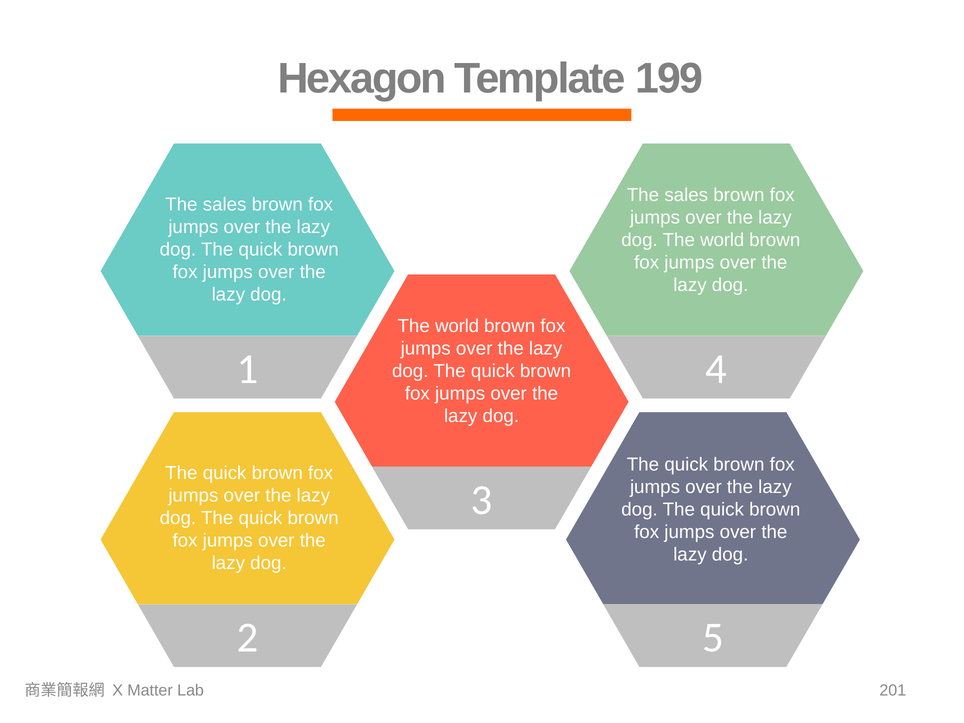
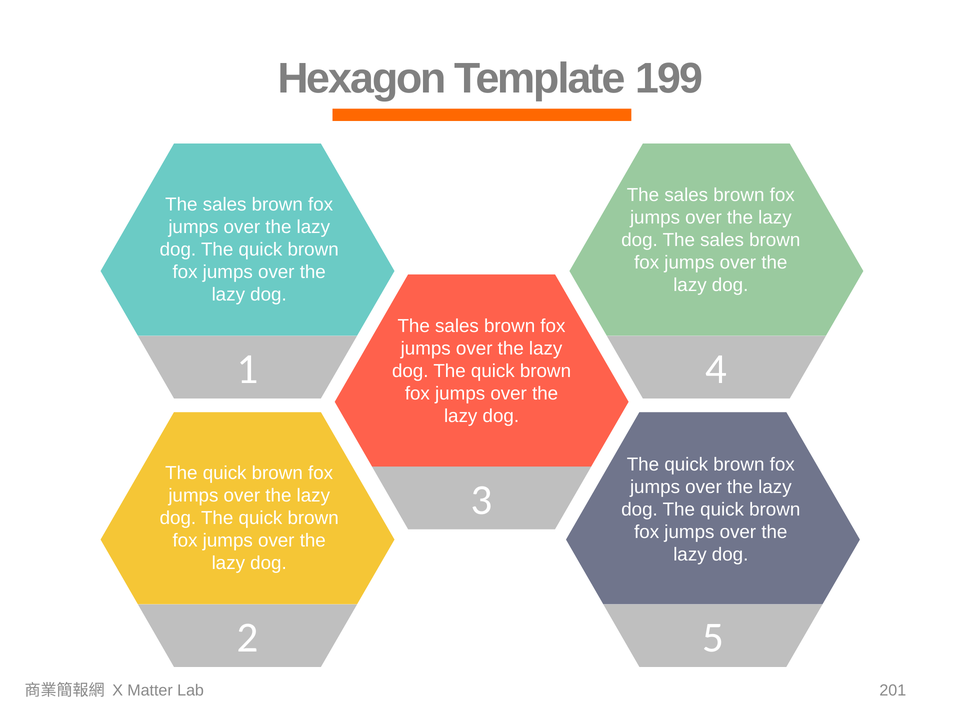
world: world -> sales (722, 240)
world: world -> sales (457, 326)
